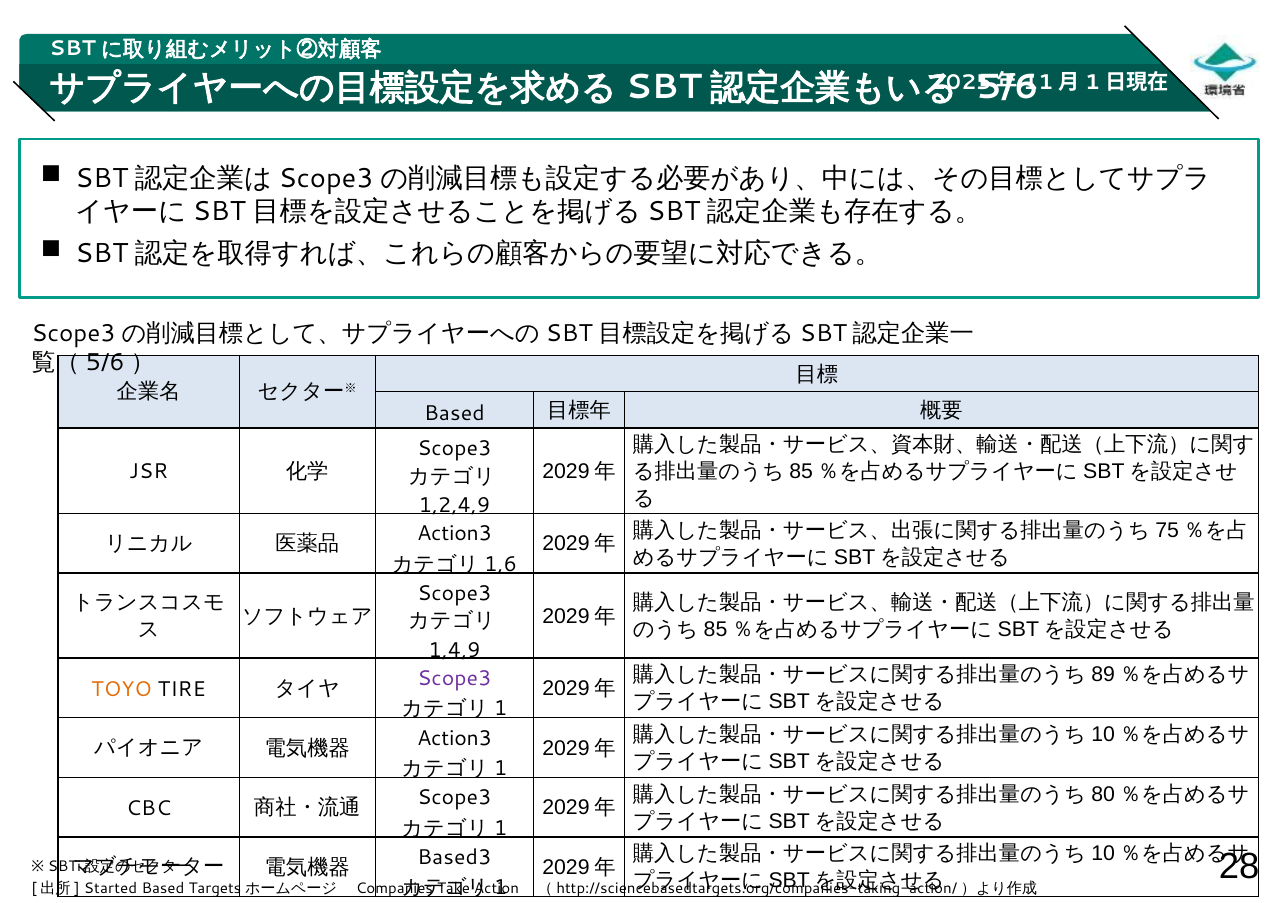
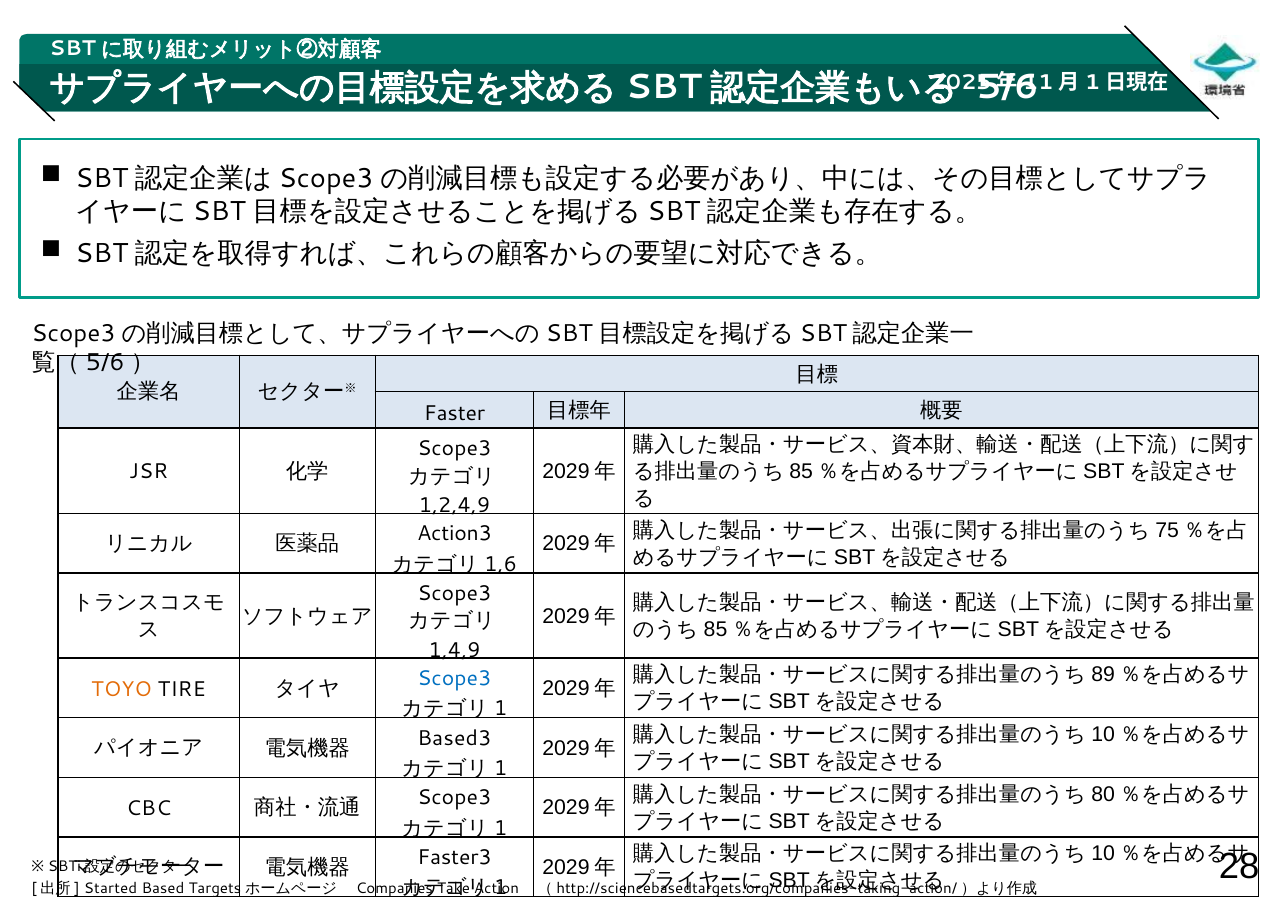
Based: Based -> Faster (455, 414)
Scope3 colour: purple -> blue (454, 679)
Action3: Action3 -> Based3 (454, 739)
Based3: Based3 -> Faster3 (455, 858)
